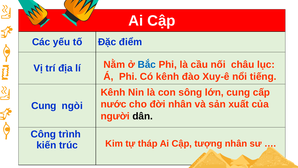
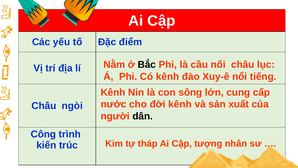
Bắc colour: blue -> black (147, 65)
đời nhân: nhân -> kênh (180, 104)
Cung: Cung -> Châu (44, 106)
